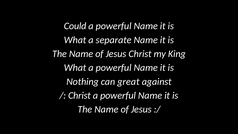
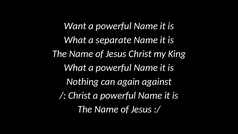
Could: Could -> Want (75, 26)
great: great -> again (129, 82)
